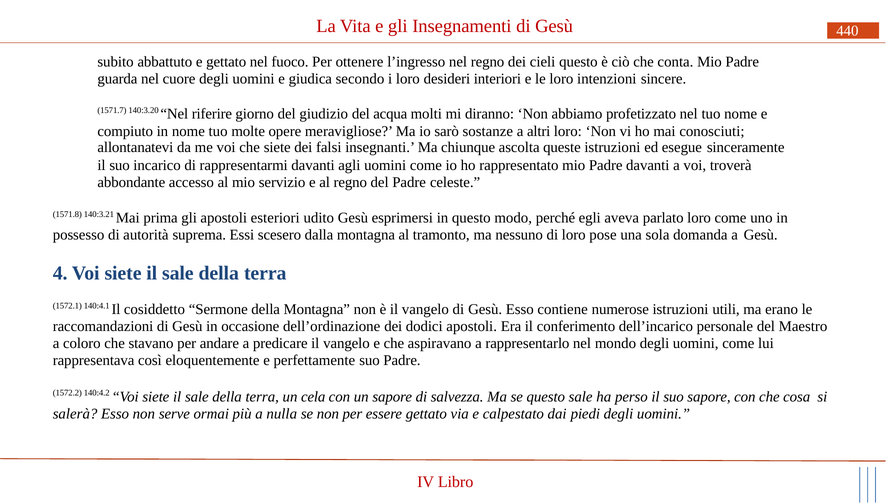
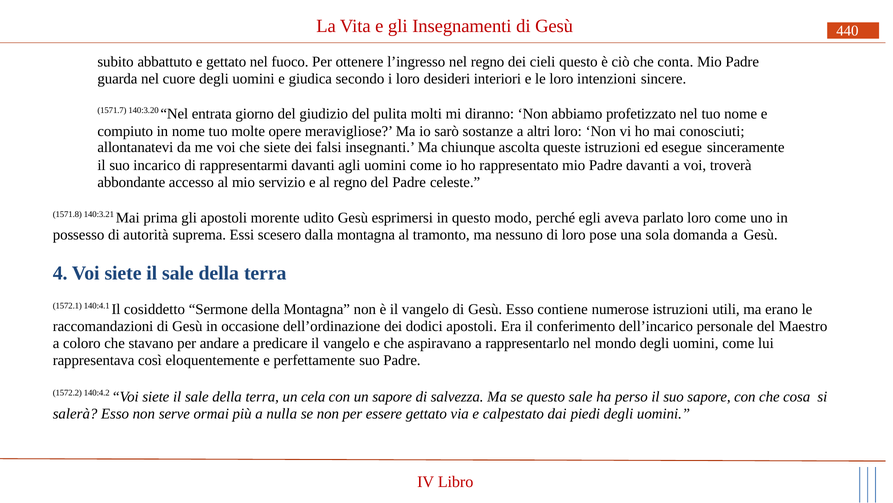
riferire: riferire -> entrata (212, 114)
acqua: acqua -> pulita (390, 114)
esteriori: esteriori -> morente (275, 218)
